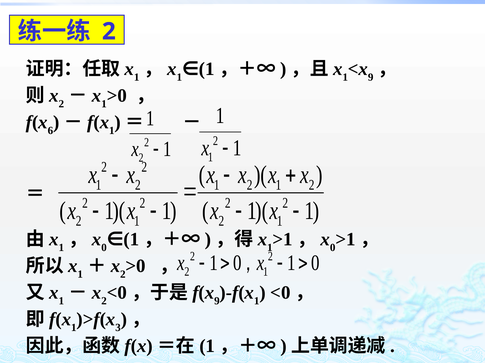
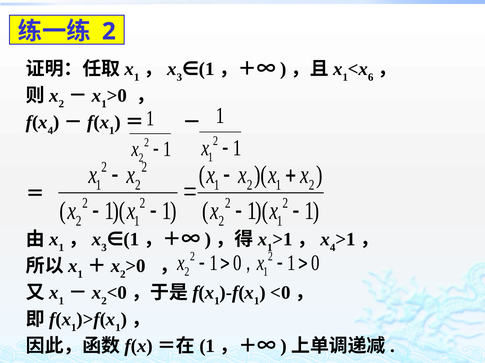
1: 1 -> 3 (179, 77)
9: 9 -> 6 (371, 77)
6: 6 -> 4 (50, 131)
0: 0 -> 3 (104, 248)
0: 0 -> 4 (333, 248)
9: 9 -> 1 (217, 301)
3: 3 -> 1 (118, 328)
